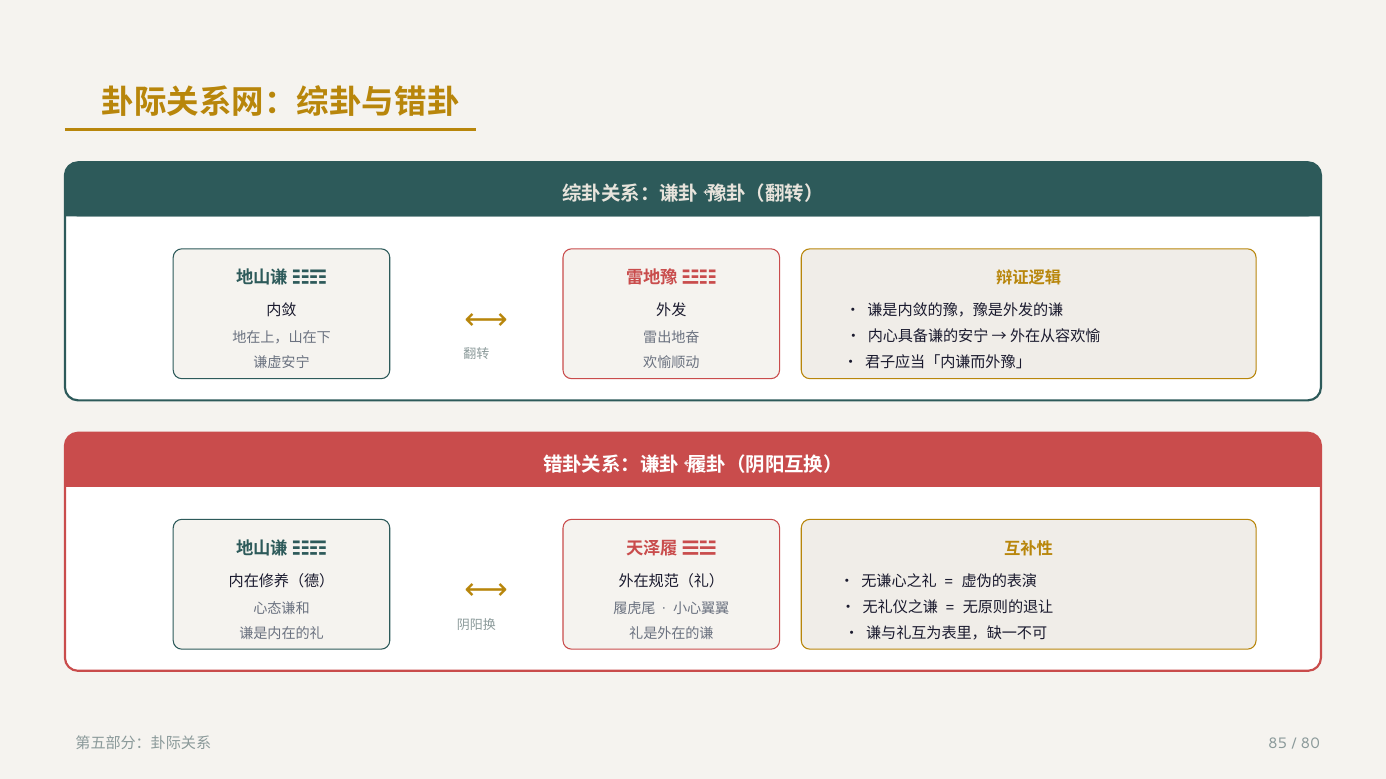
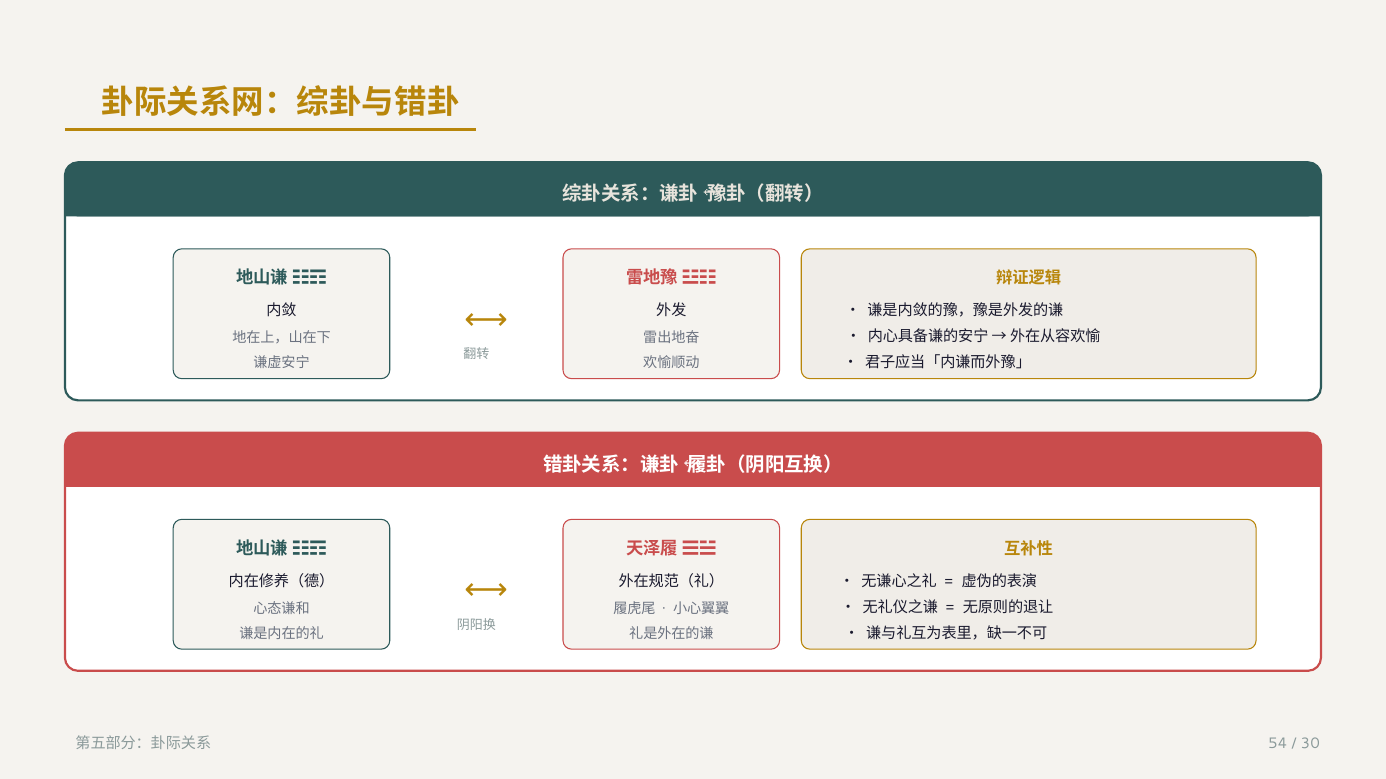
85: 85 -> 54 (1278, 744)
80: 80 -> 30 (1310, 744)
